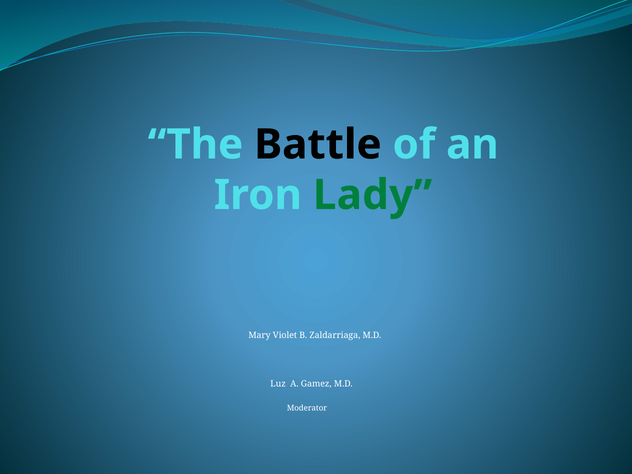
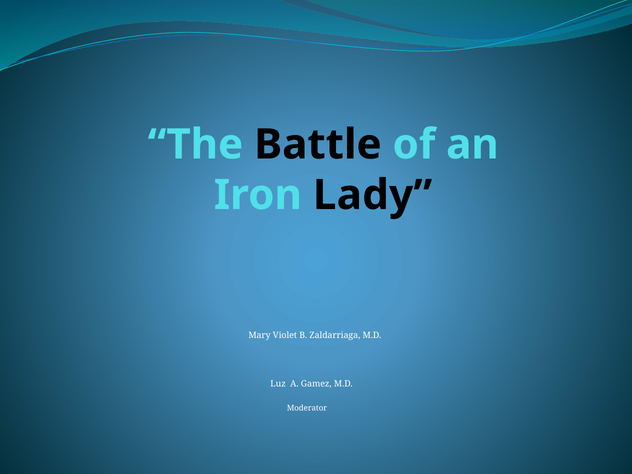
Lady colour: green -> black (373, 195)
